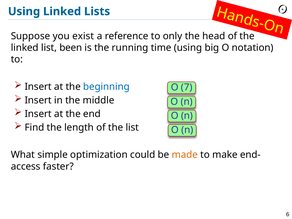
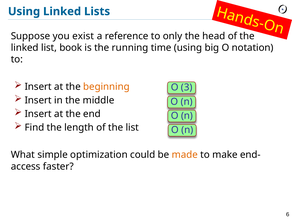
been: been -> book (71, 48)
beginning colour: blue -> orange (106, 87)
7: 7 -> 3 (187, 87)
